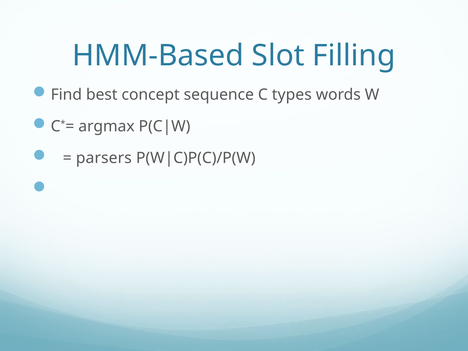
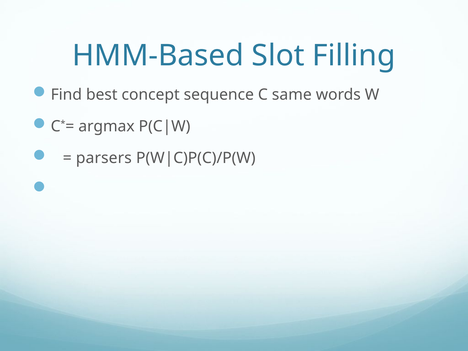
types: types -> same (292, 95)
